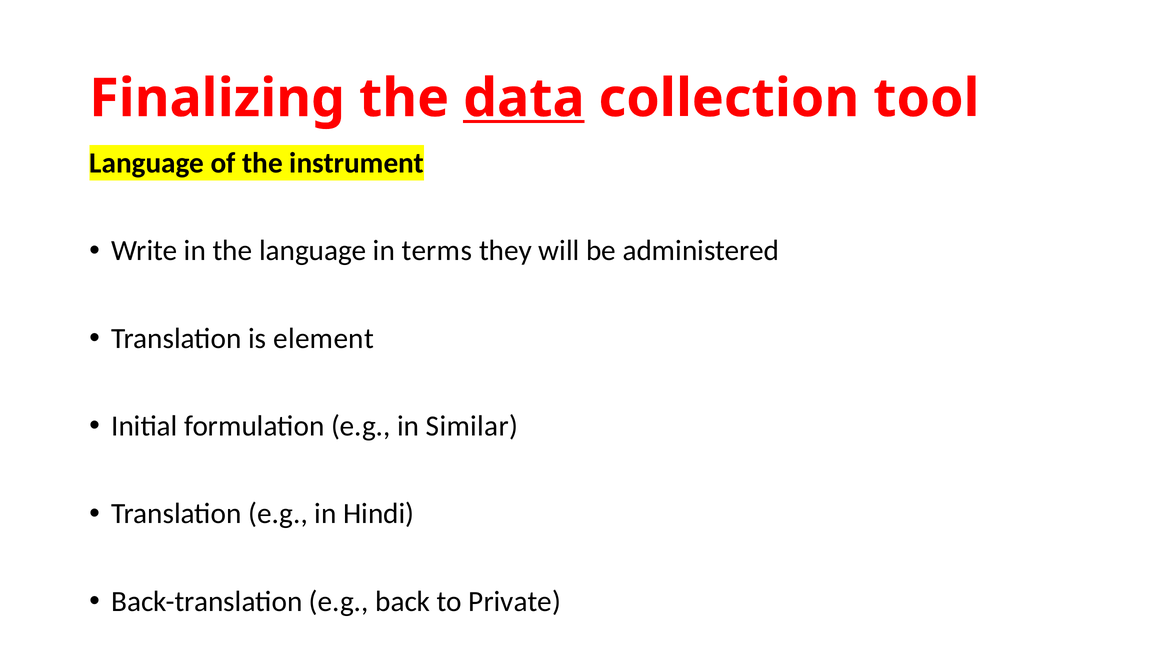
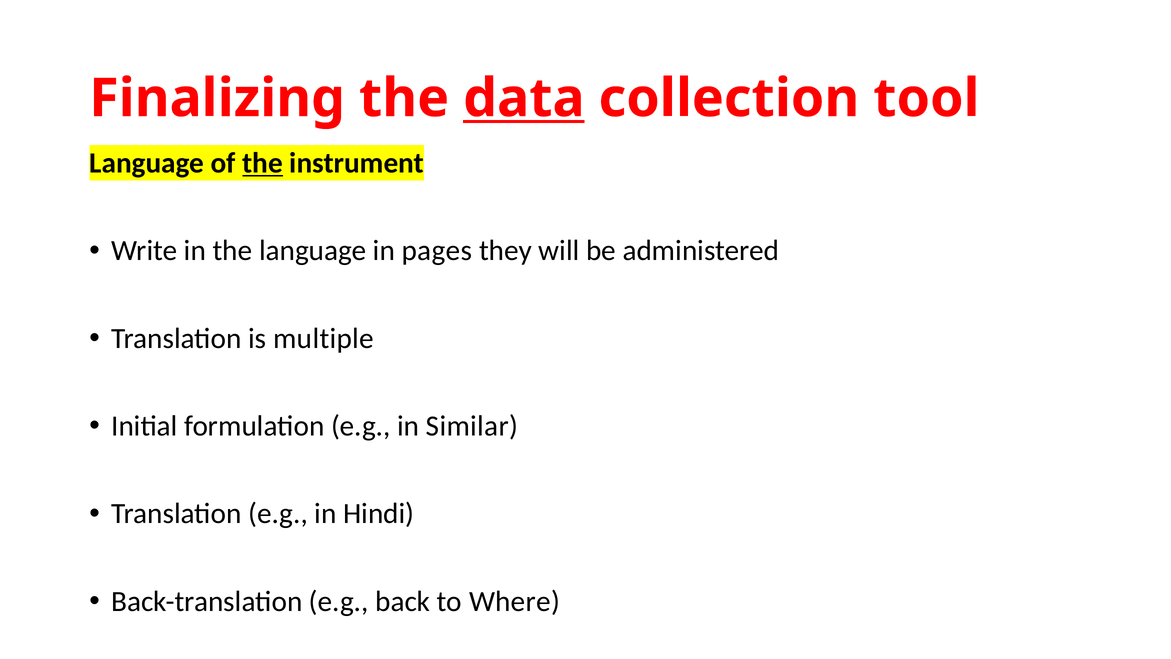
the underline: none -> present (263, 163)
terms: terms -> pages (437, 251)
element: element -> multiple (324, 338)
Private: Private -> Where (515, 601)
